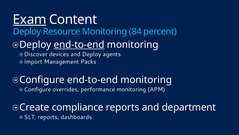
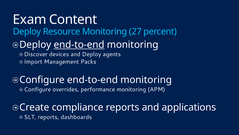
Exam underline: present -> none (30, 19)
84: 84 -> 27 (135, 31)
department: department -> applications (189, 107)
